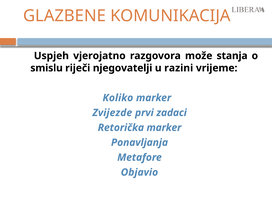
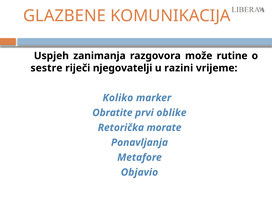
vjerojatno: vjerojatno -> zanimanja (99, 56)
stanja: stanja -> rutine (232, 56)
smislu: smislu -> sestre (46, 68)
Zvijezde: Zvijezde -> Obratite (112, 113)
zadaci: zadaci -> oblike (171, 113)
Retorička marker: marker -> morate (164, 128)
